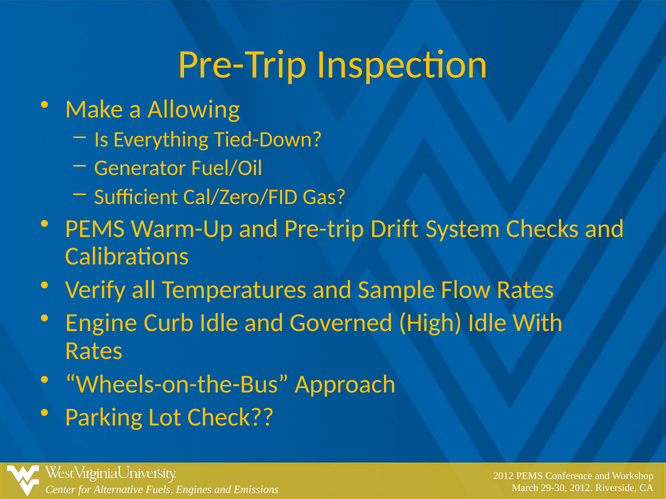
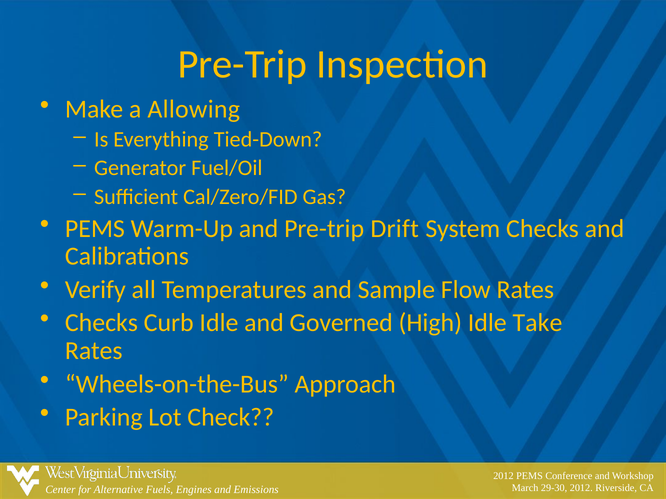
Engine: Engine -> Checks (101, 323)
With: With -> Take (537, 323)
